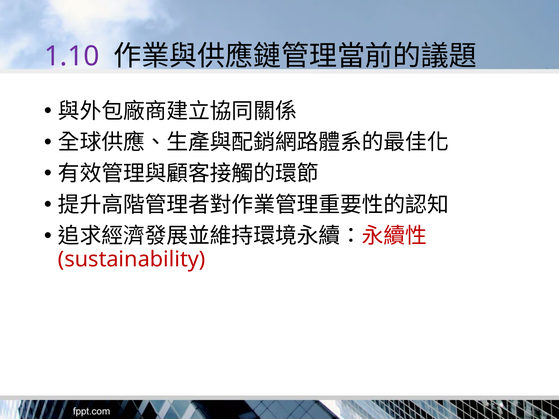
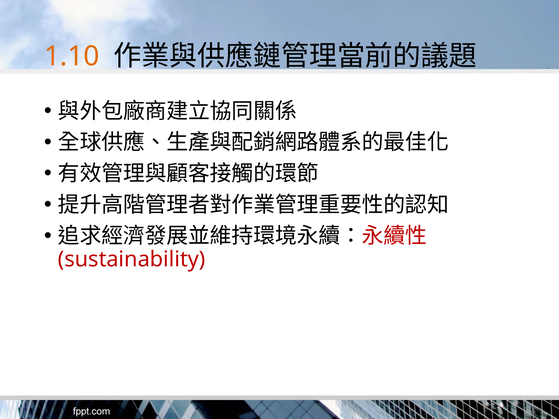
1.10 colour: purple -> orange (72, 56)
